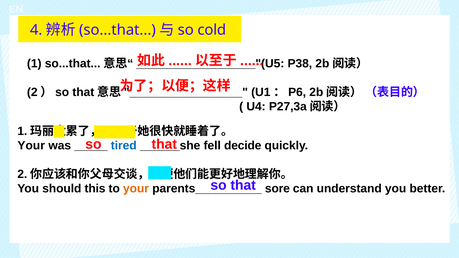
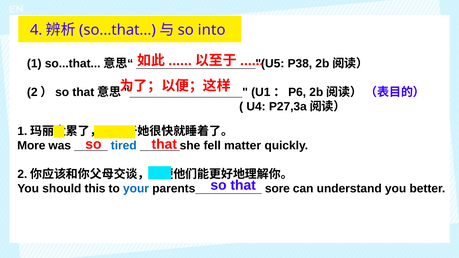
cold: cold -> into (212, 30)
Your: Your -> More (31, 146)
decide: decide -> matter (243, 146)
your colour: orange -> blue (136, 189)
